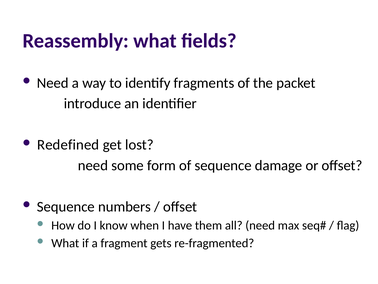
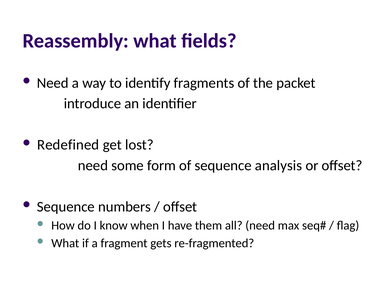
damage: damage -> analysis (279, 165)
